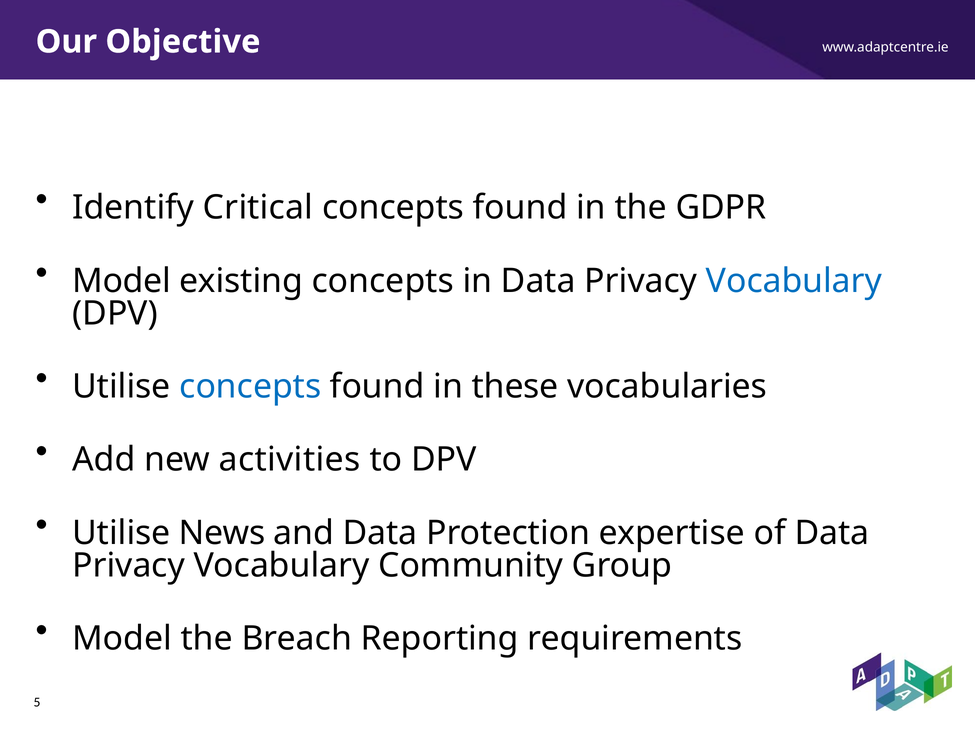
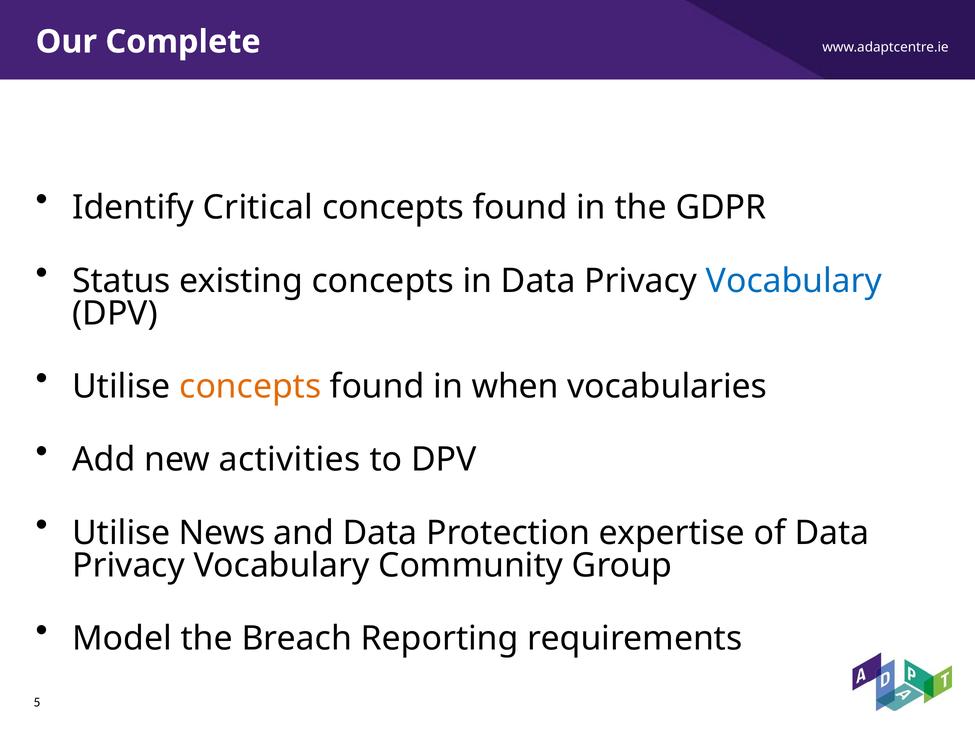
Objective: Objective -> Complete (183, 42)
Model: Model -> Status (121, 281)
concepts colour: blue -> orange (250, 386)
these: these -> when (515, 386)
